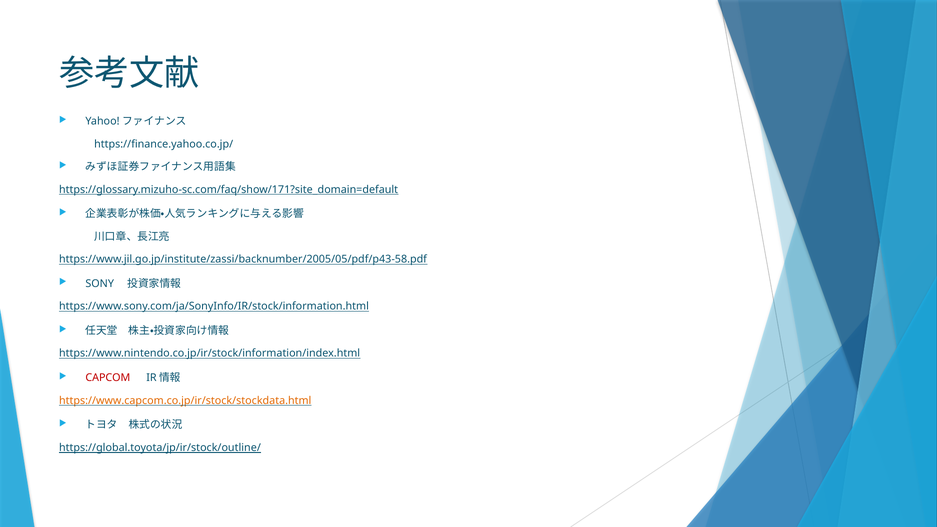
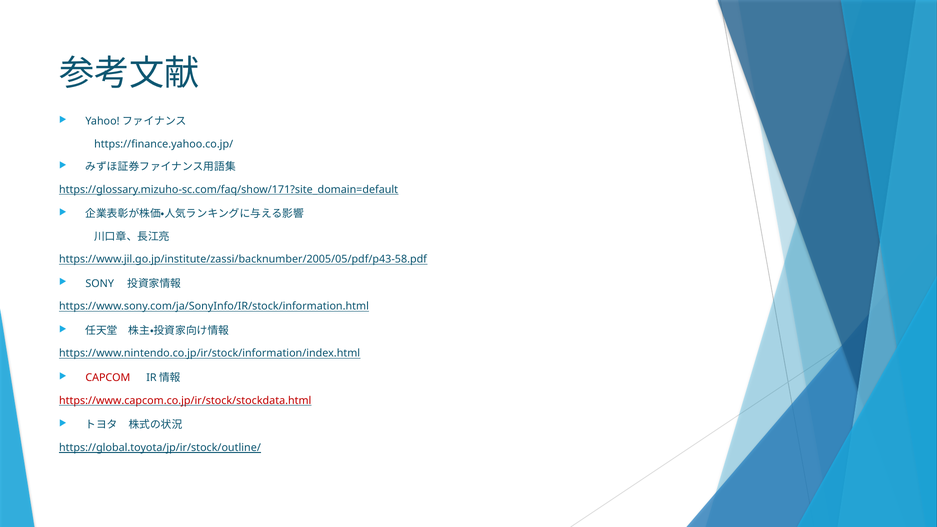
https://www.capcom.co.jp/ir/stock/stockdata.html colour: orange -> red (185, 401)
